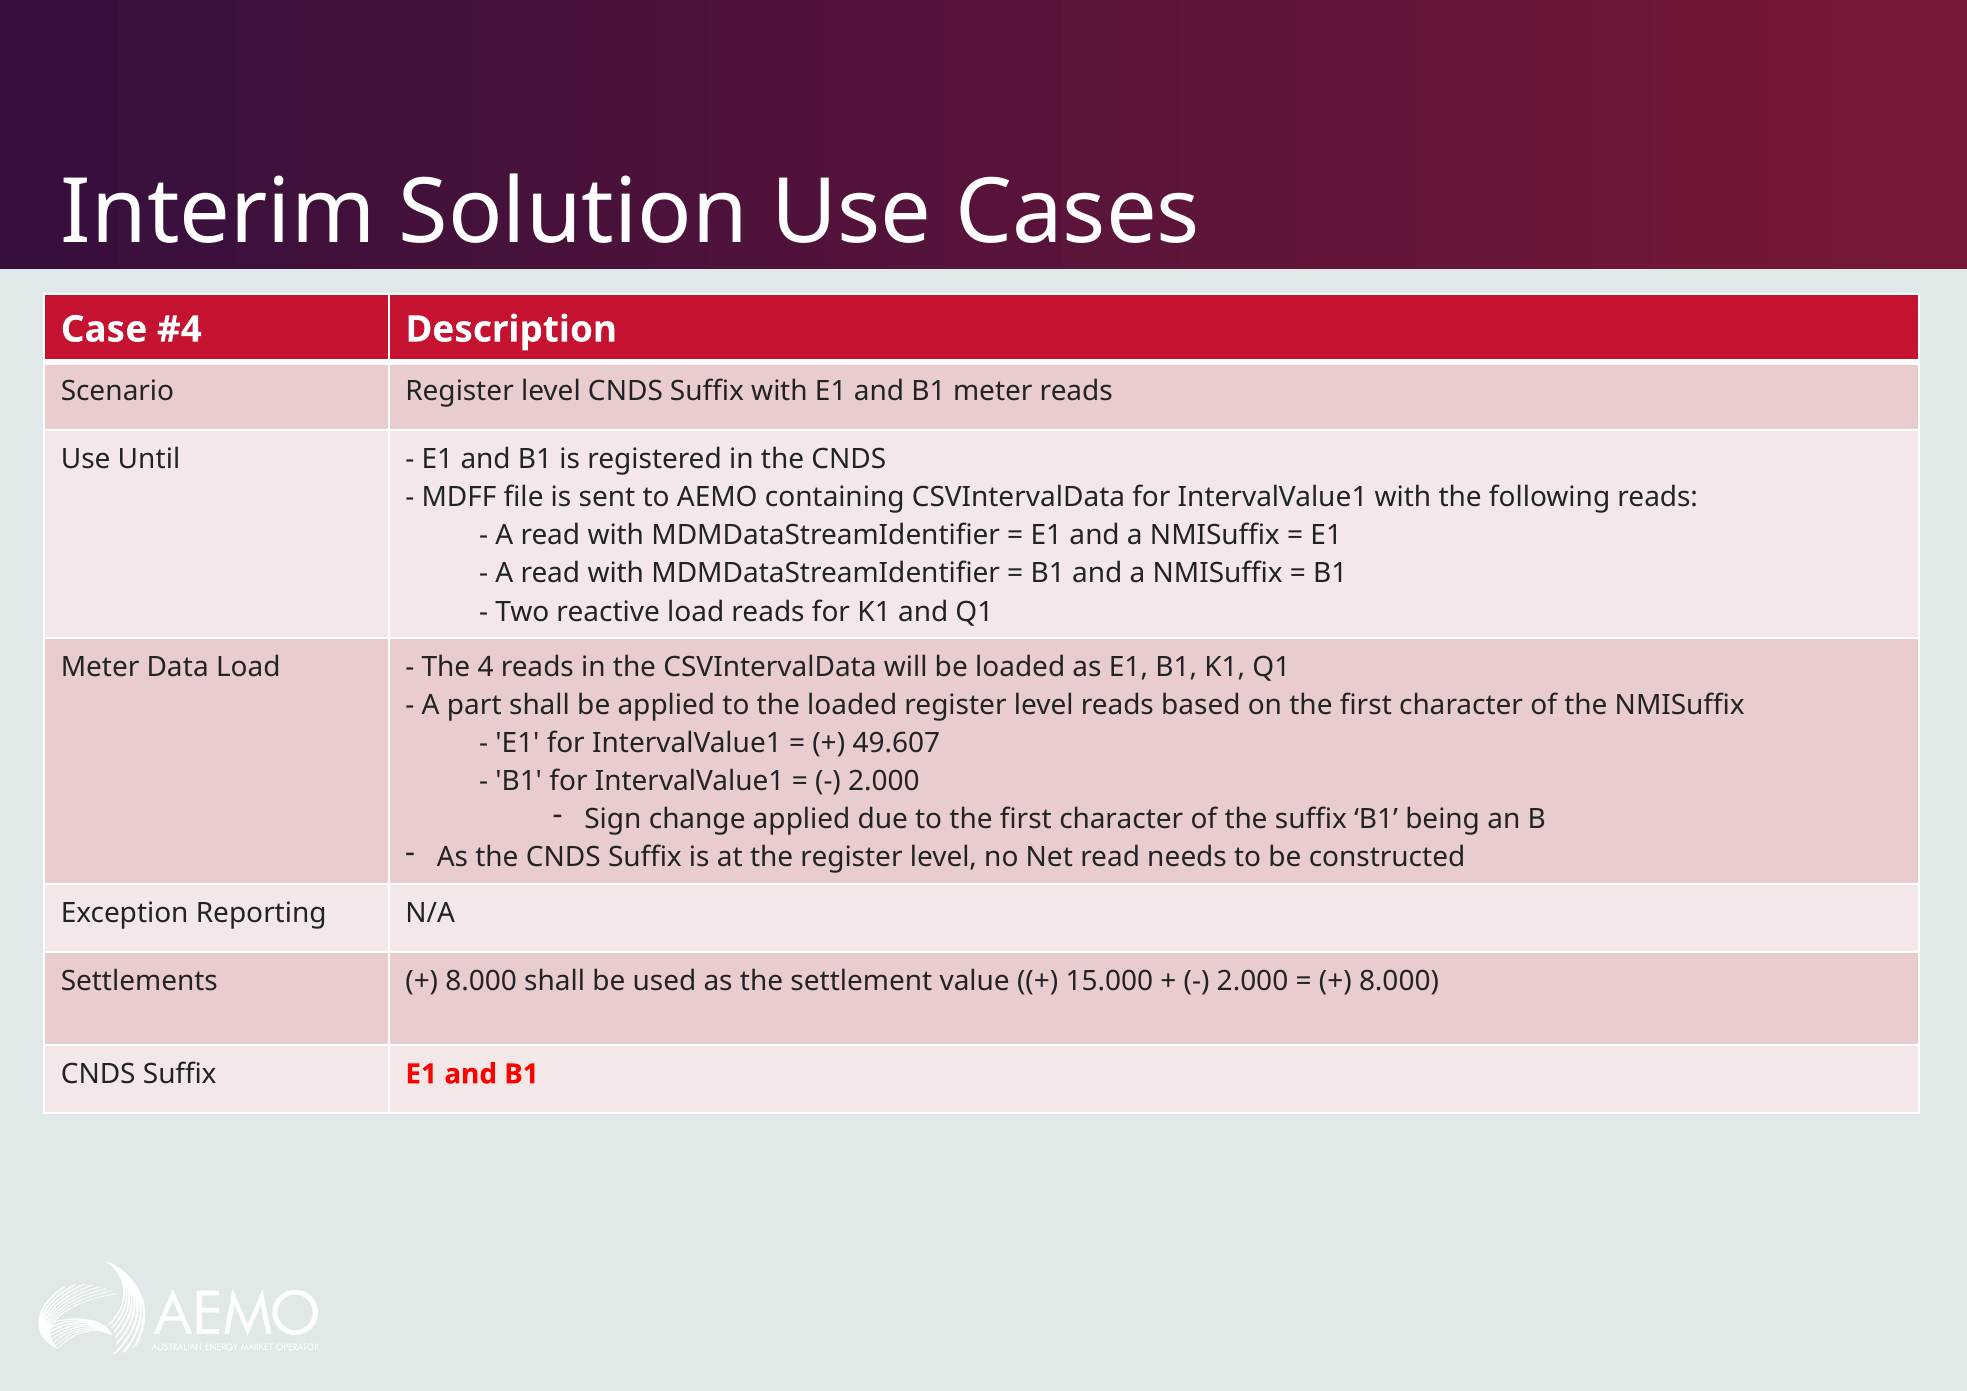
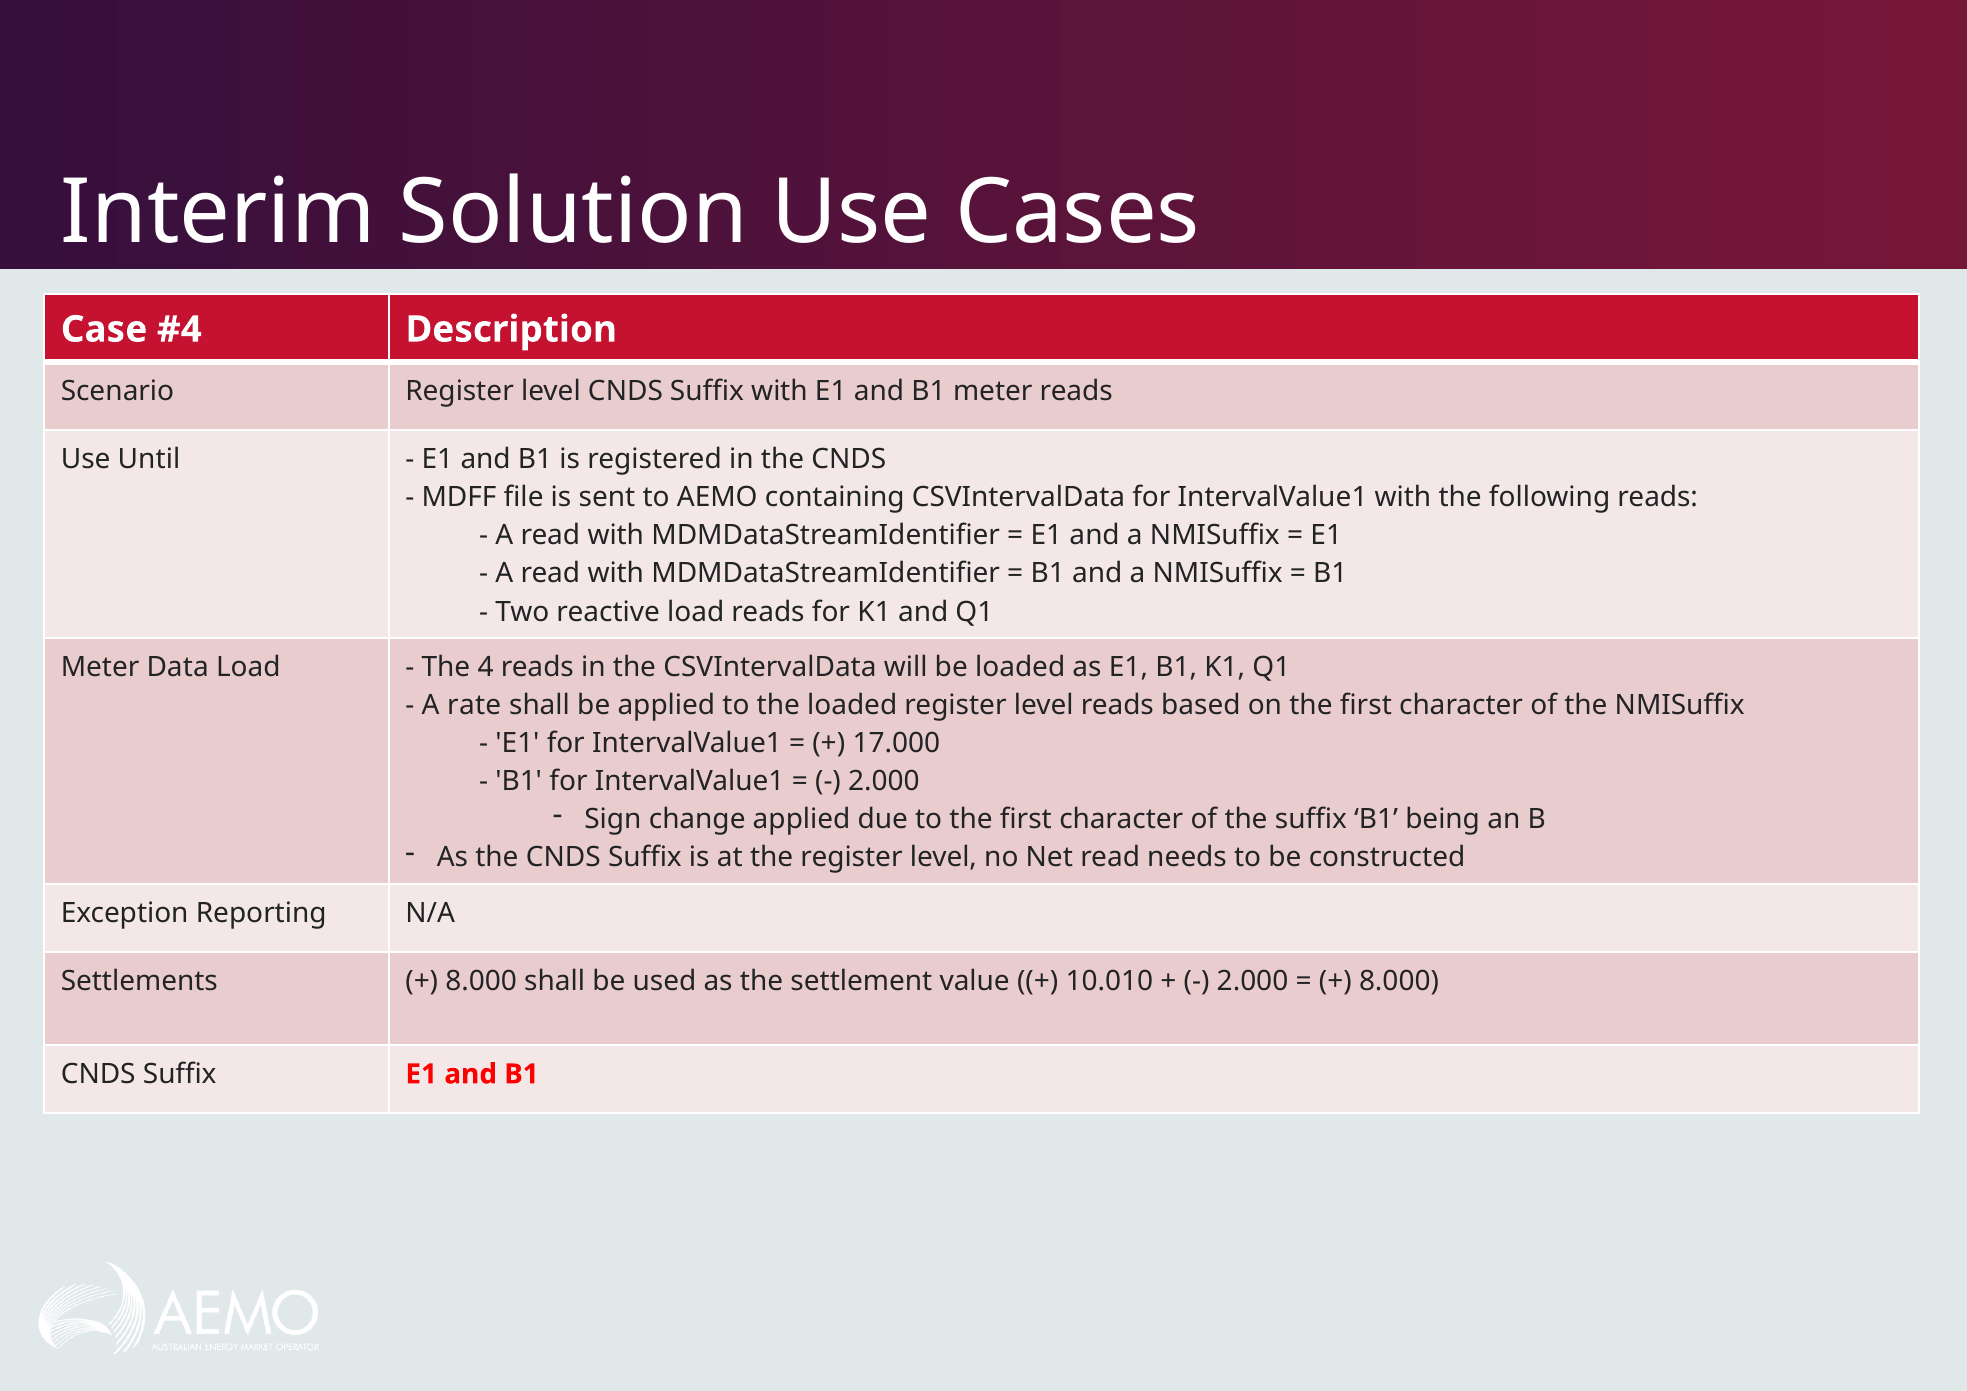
part: part -> rate (474, 705)
49.607: 49.607 -> 17.000 (896, 743)
15.000: 15.000 -> 10.010 (1109, 981)
